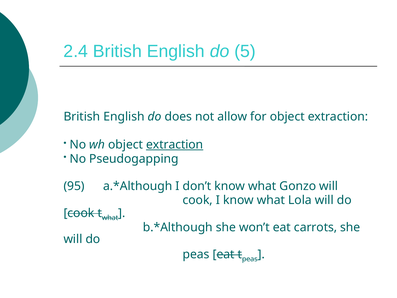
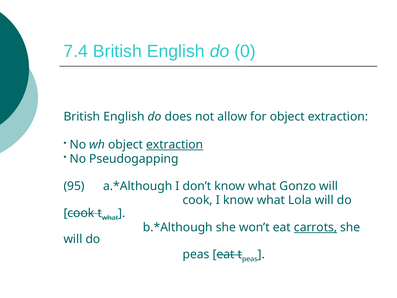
2.4: 2.4 -> 7.4 (76, 51)
5: 5 -> 0 (245, 51)
carrots underline: none -> present (316, 227)
